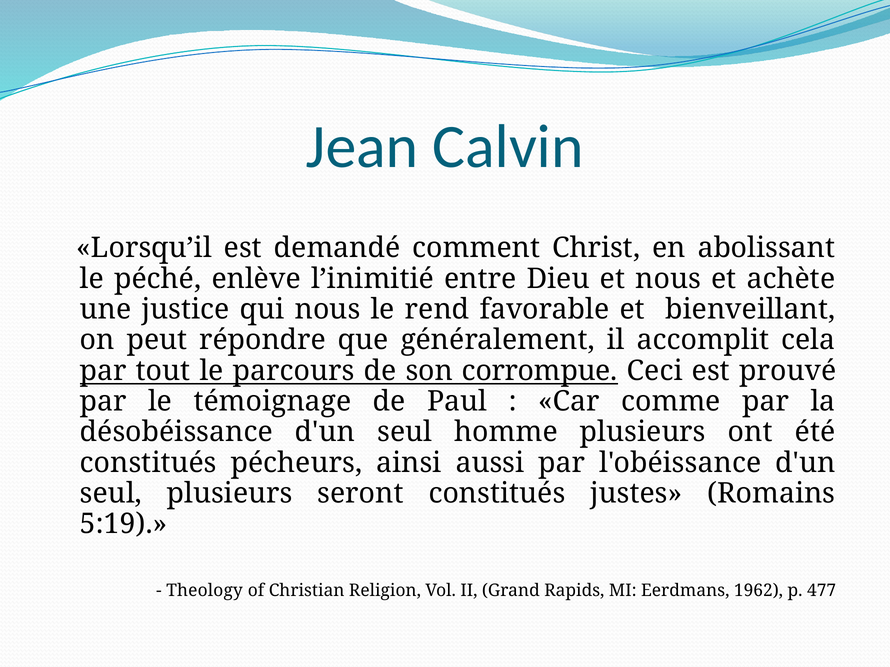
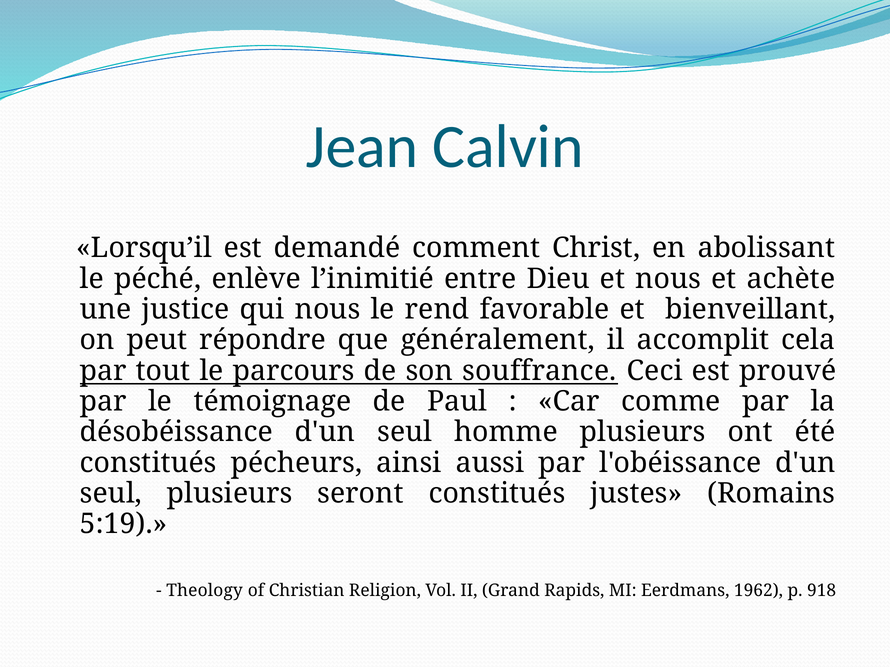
corrompue: corrompue -> souffrance (539, 371)
477: 477 -> 918 (822, 591)
